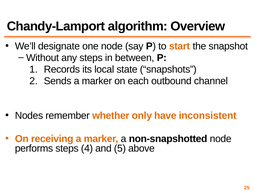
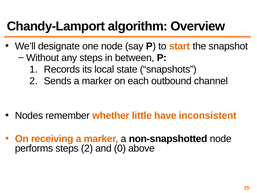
only: only -> little (142, 116)
steps 4: 4 -> 2 (87, 148)
5: 5 -> 0 (120, 148)
